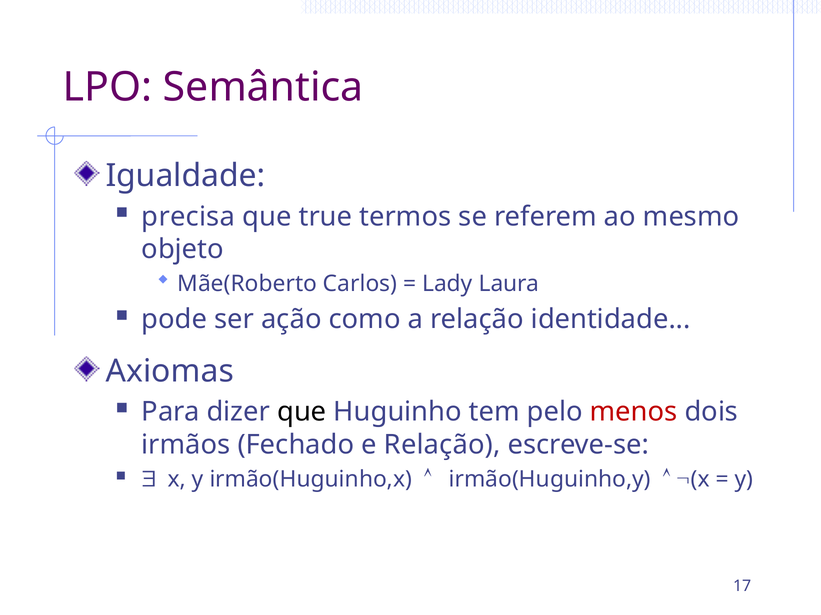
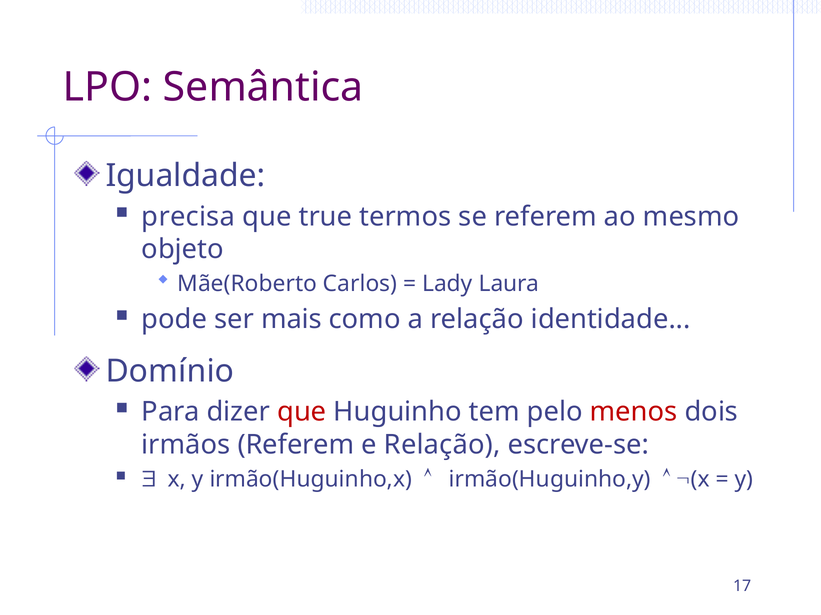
ação: ação -> mais (291, 320)
Axiomas: Axiomas -> Domínio (170, 372)
que colour: black -> red (302, 412)
irmãos Fechado: Fechado -> Referem (296, 445)
